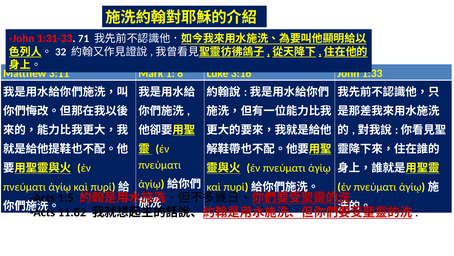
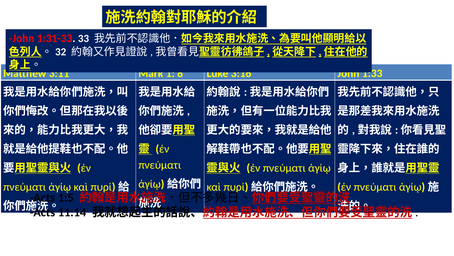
71: 71 -> 33 (84, 39)
11:82: 11:82 -> 11:14 (72, 212)
